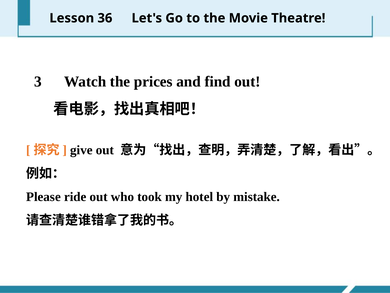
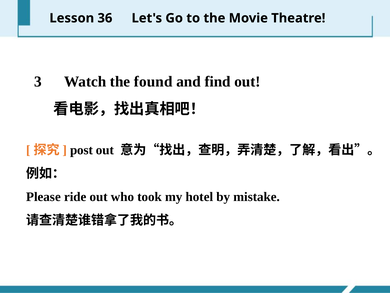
prices: prices -> found (153, 82)
give: give -> post (81, 150)
